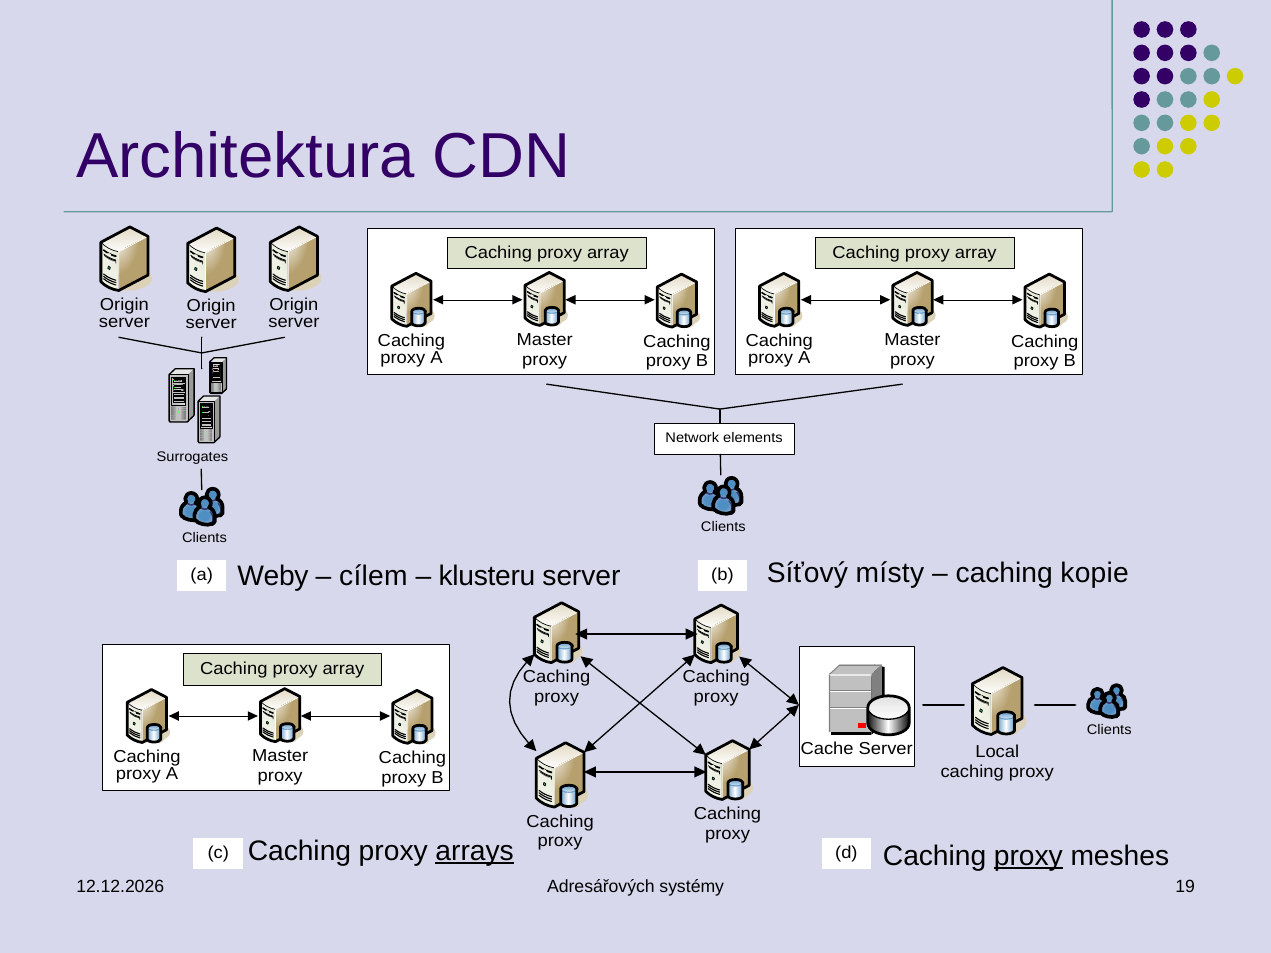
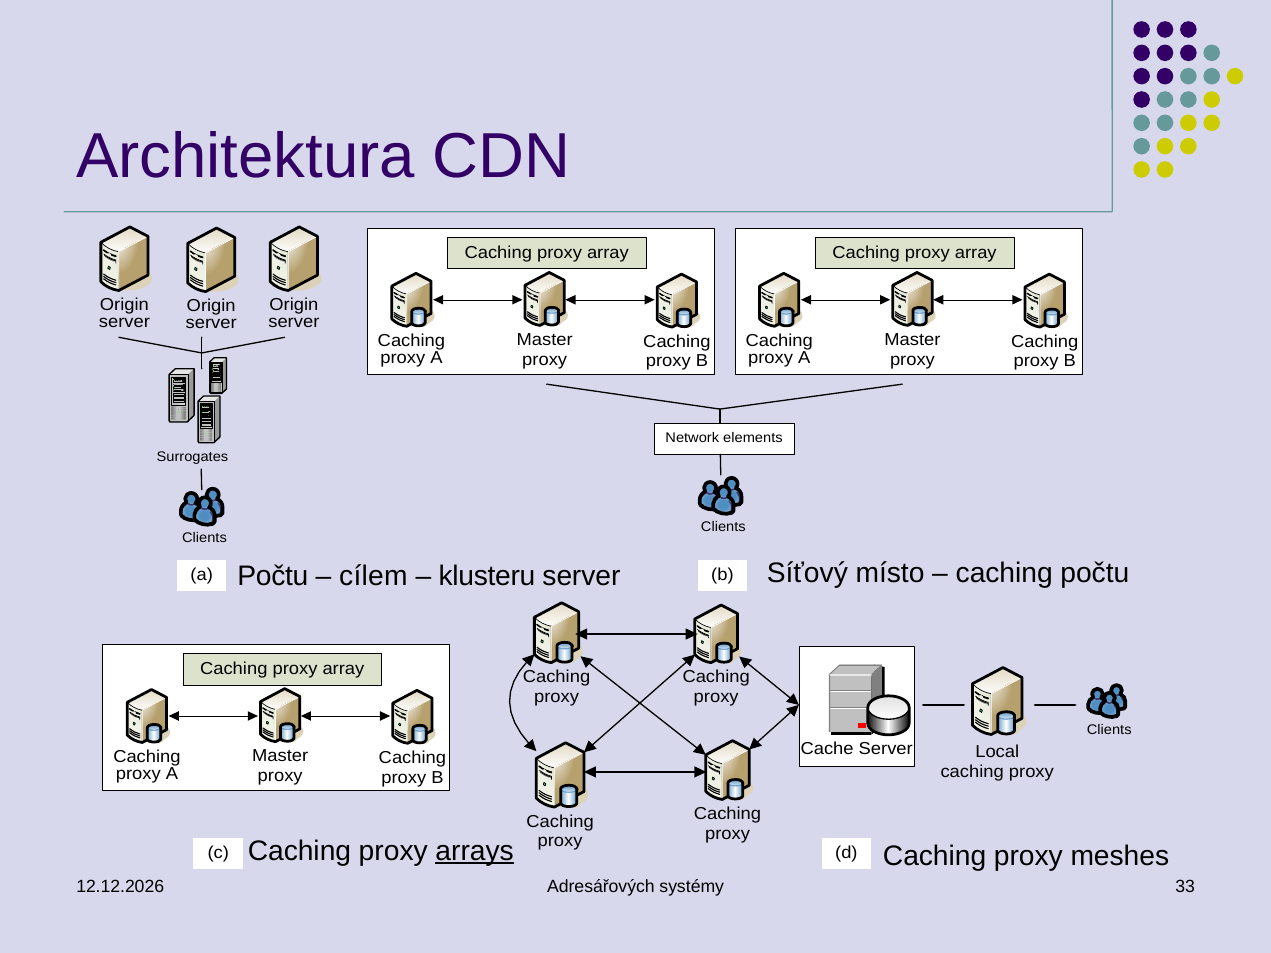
Weby: Weby -> Počtu (273, 576)
místy: místy -> místo (890, 574)
caching kopie: kopie -> počtu (1095, 574)
proxy underline: present -> none (1028, 856)
19: 19 -> 33 (1185, 887)
